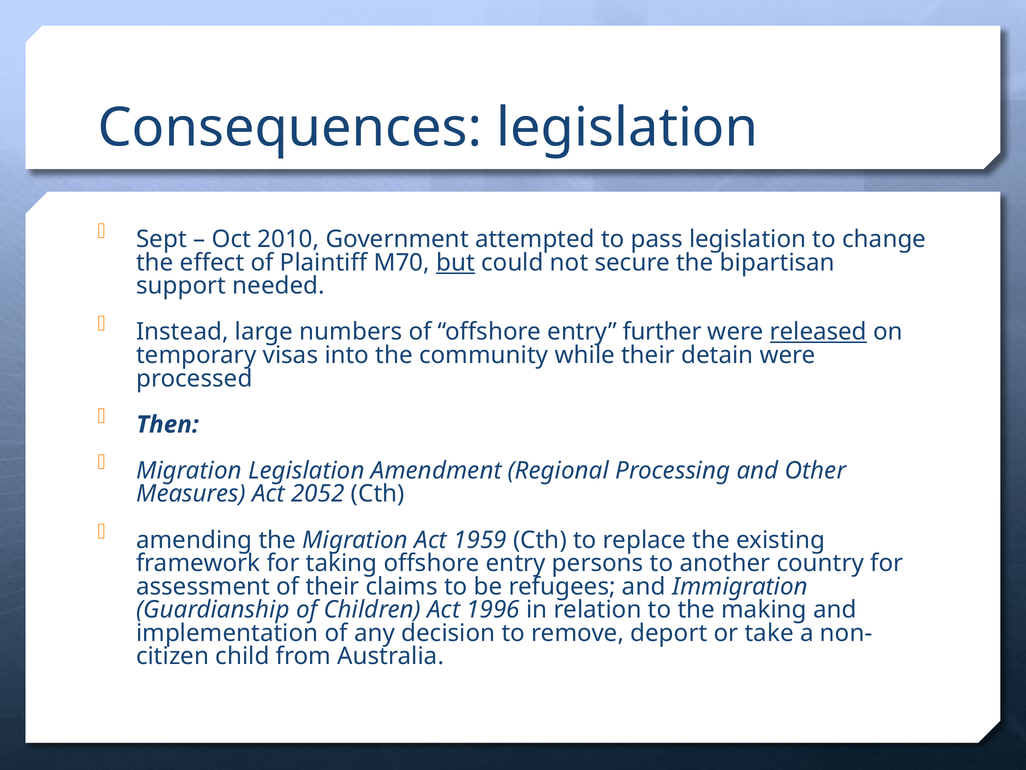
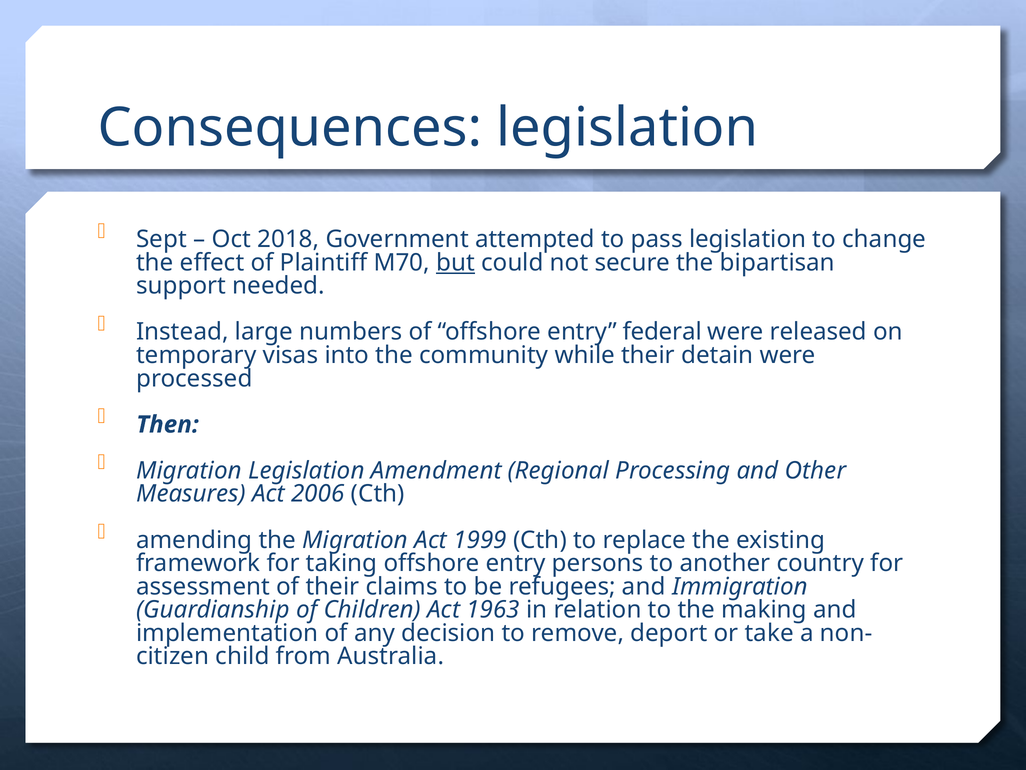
2010: 2010 -> 2018 (288, 239)
further: further -> federal (662, 332)
released underline: present -> none (818, 332)
2052: 2052 -> 2006 (318, 494)
1959: 1959 -> 1999 (480, 540)
1996: 1996 -> 1963 (493, 610)
